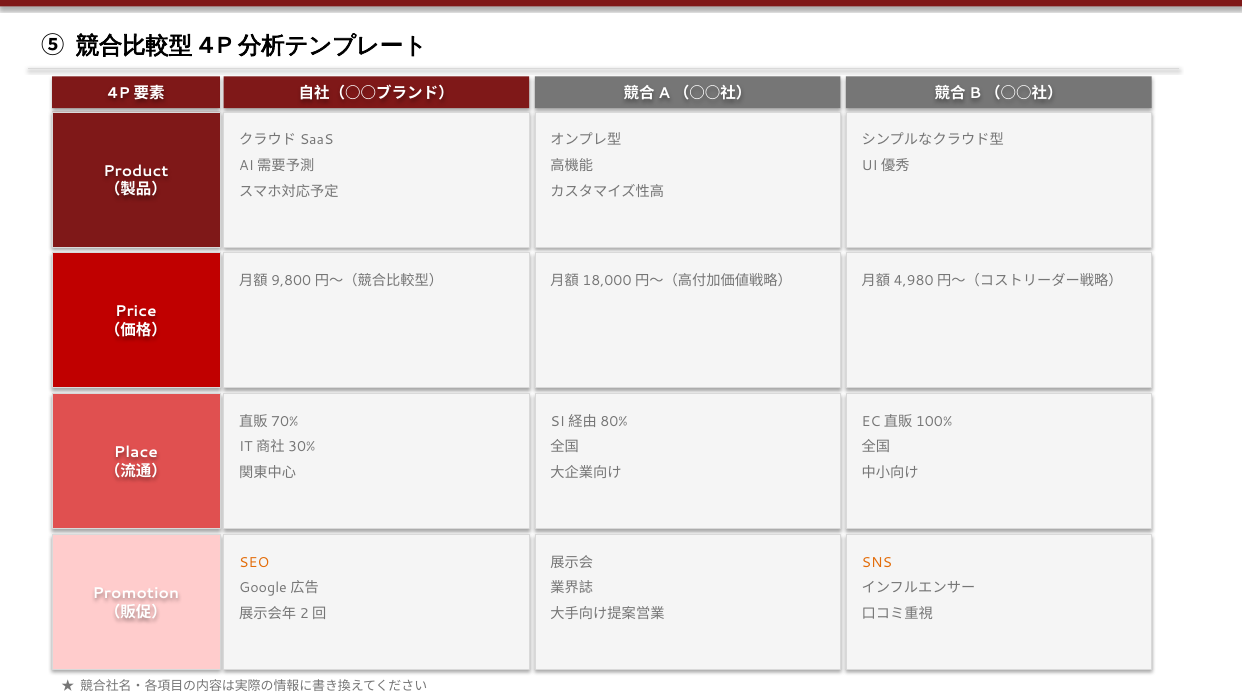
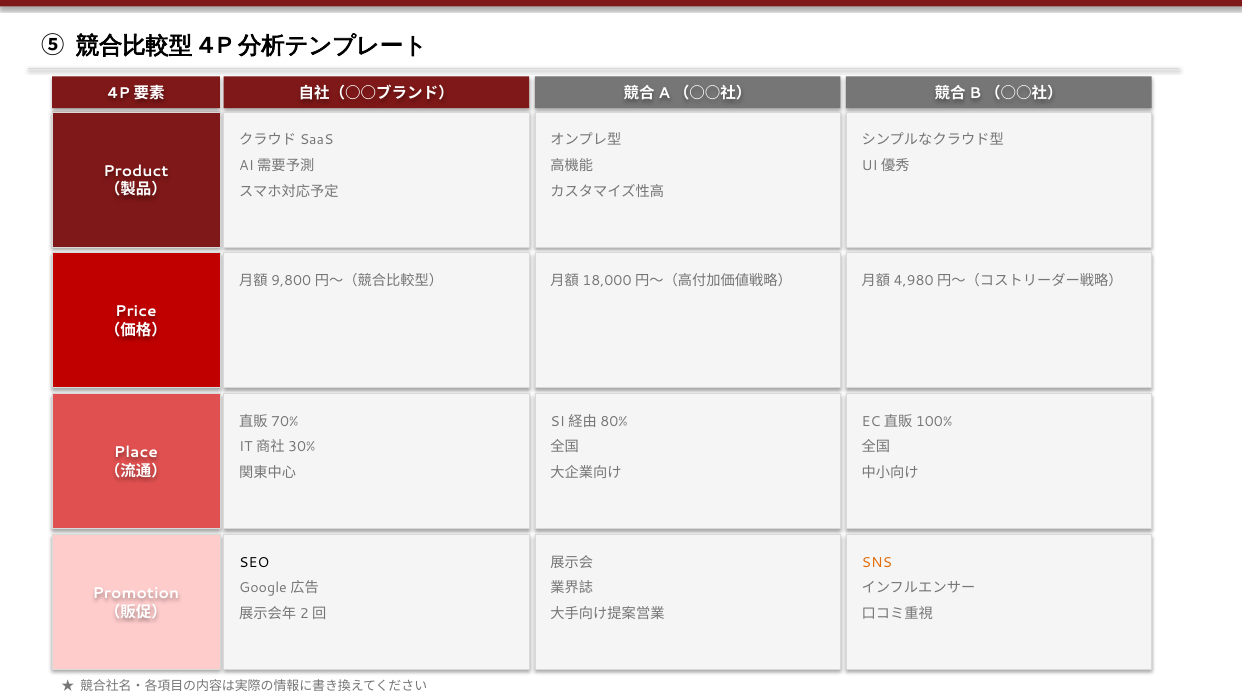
SEO colour: orange -> black (254, 562)
